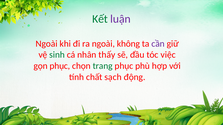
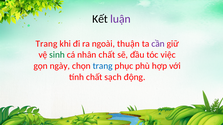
Kết colour: green -> black (100, 19)
Ngoài: Ngoài -> Trang (46, 44)
không: không -> thuận (128, 44)
nhân thấy: thấy -> chất (107, 55)
gọn phục: phục -> ngày (60, 66)
trang colour: green -> blue (103, 66)
